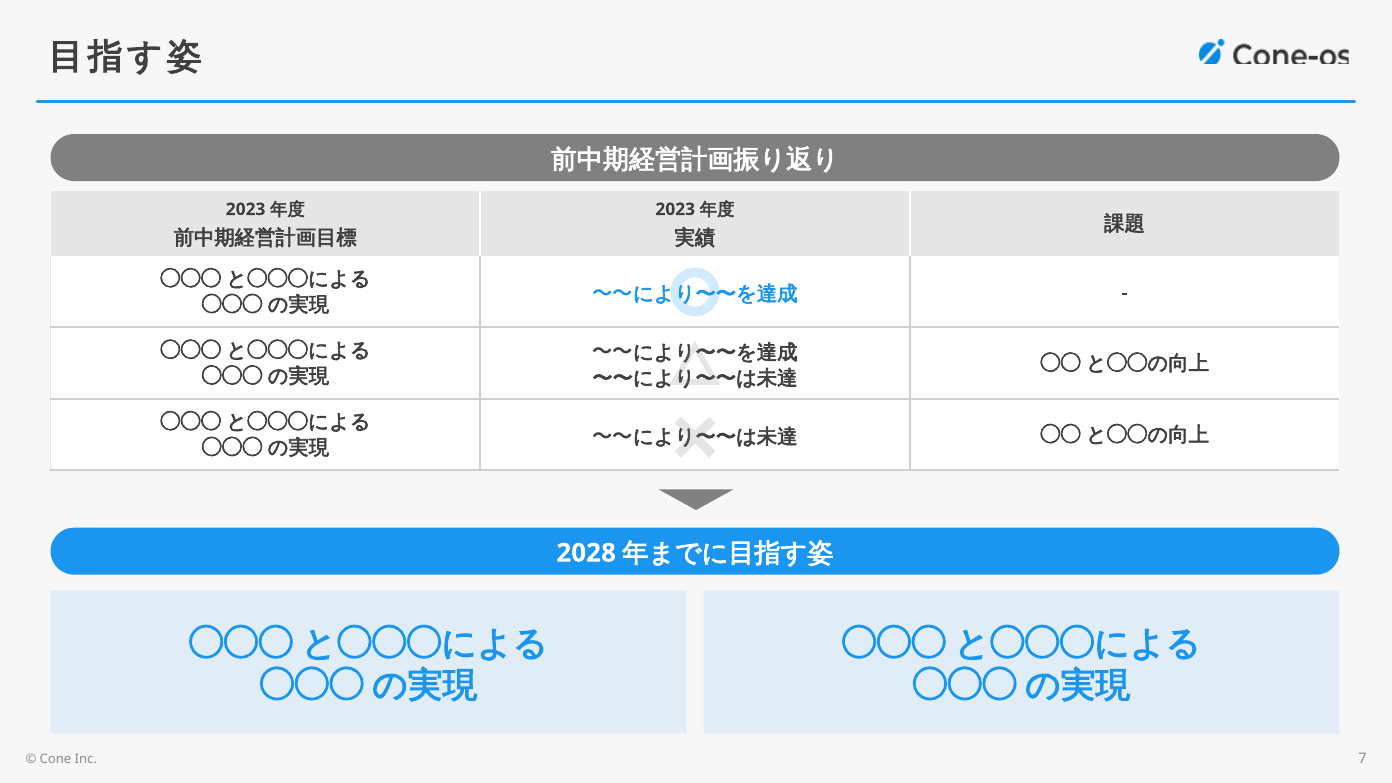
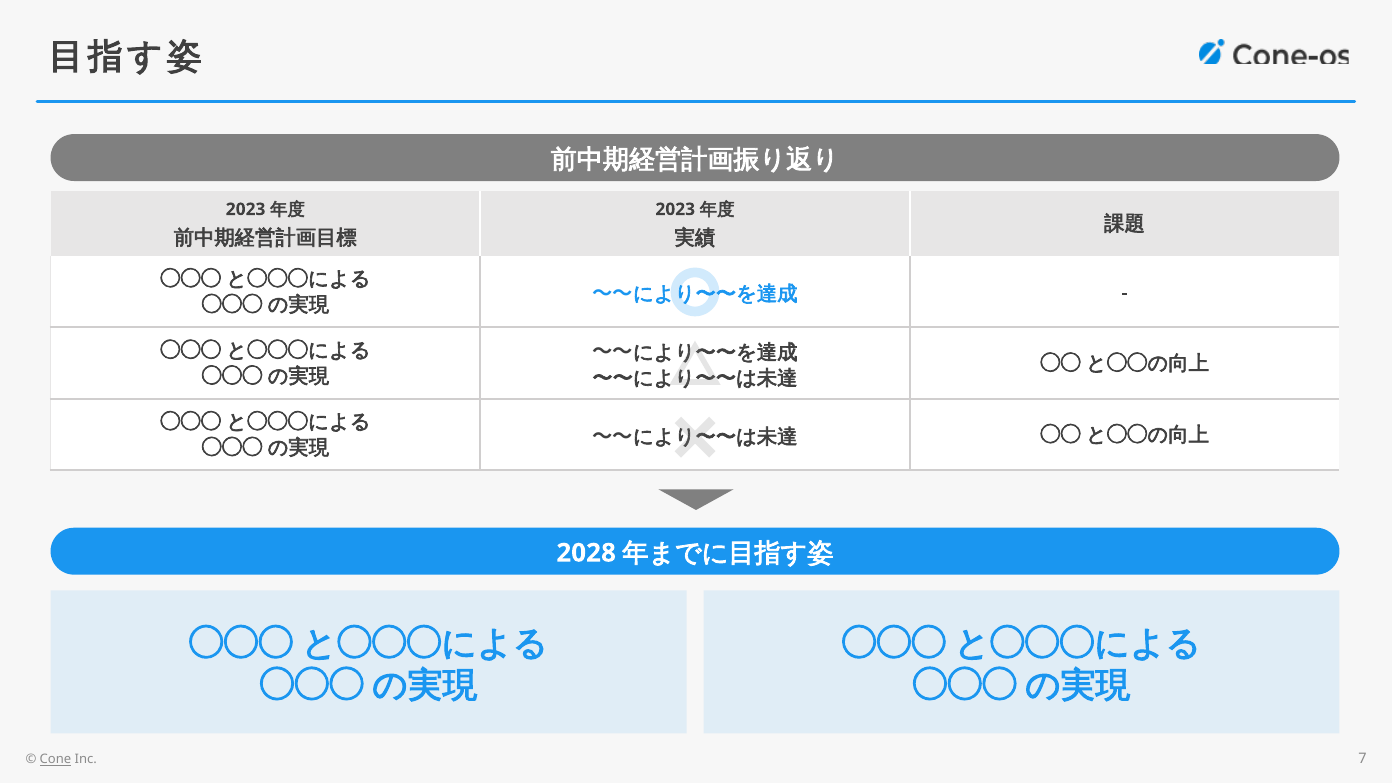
Cone underline: none -> present (56, 759)
